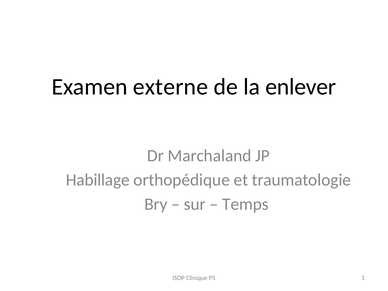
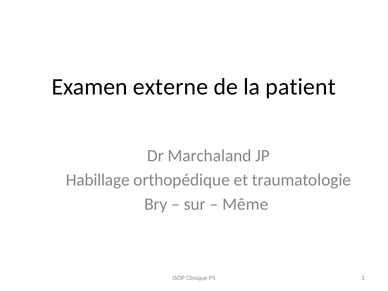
enlever: enlever -> patient (301, 87)
Temps: Temps -> Même (245, 204)
